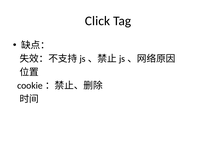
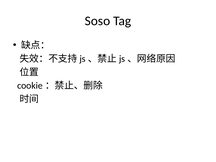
Click: Click -> Soso (97, 21)
